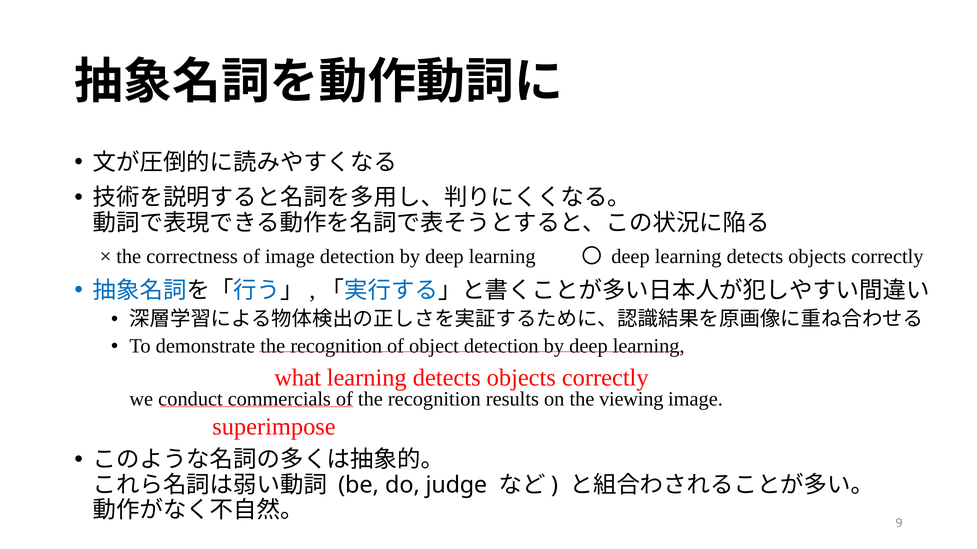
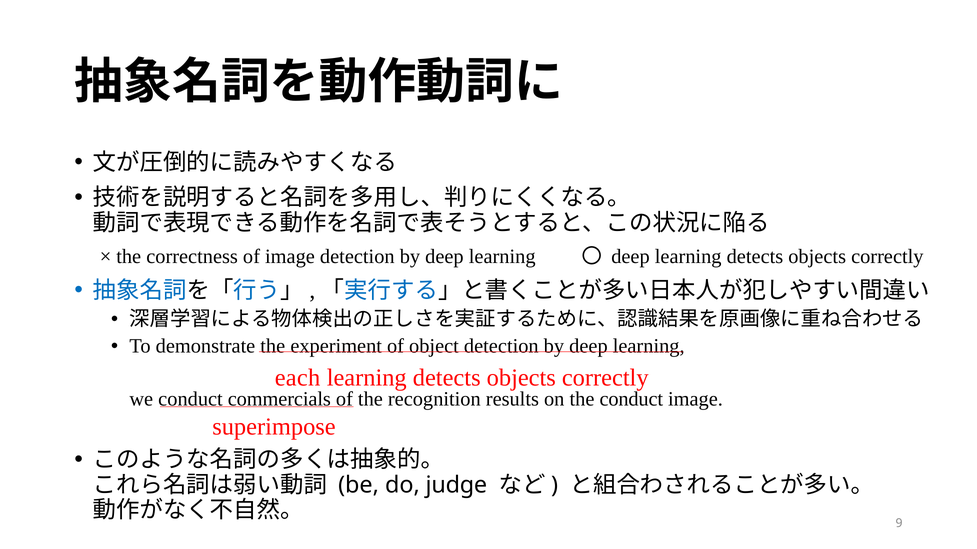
demonstrate the recognition: recognition -> experiment (336, 347)
what: what -> each (298, 378)
the viewing: viewing -> conduct (631, 399)
